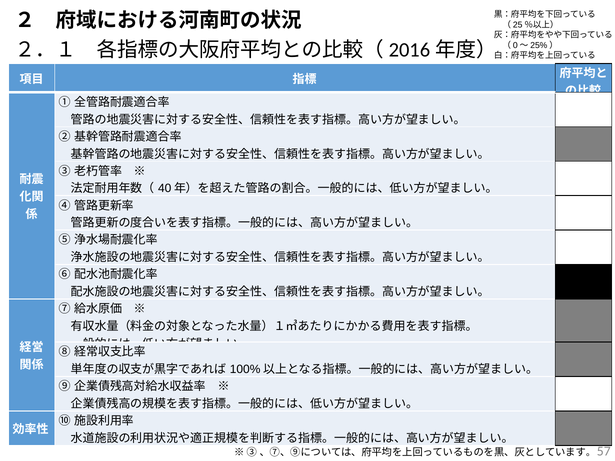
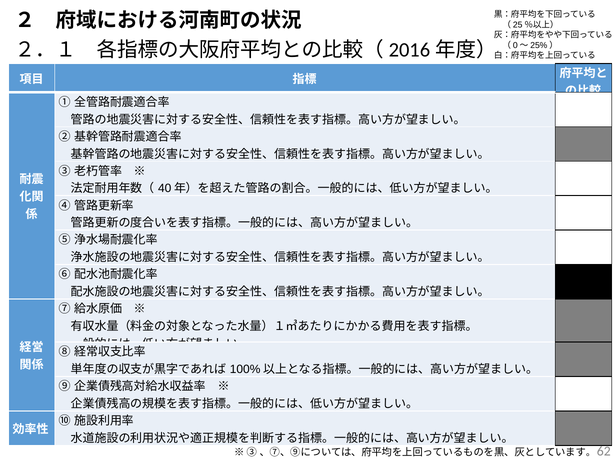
57: 57 -> 62 (604, 452)
